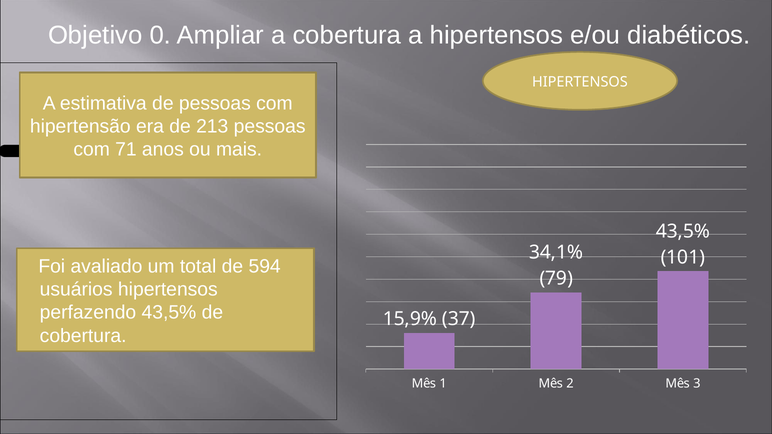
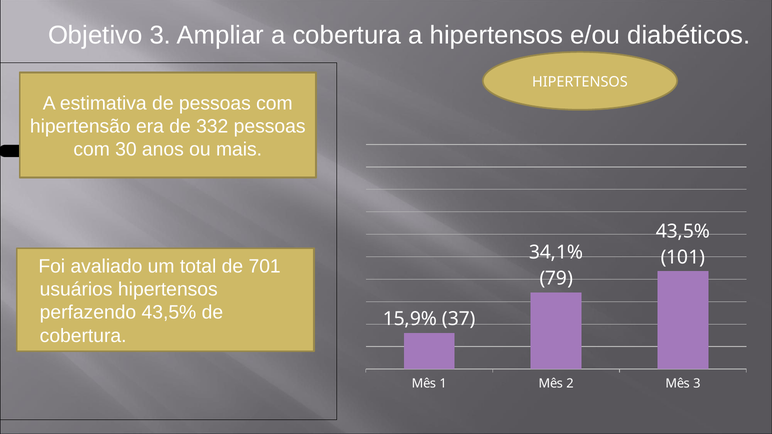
Objetivo 0: 0 -> 3 (160, 36)
213: 213 -> 332 (212, 126)
71: 71 -> 30 (126, 150)
594: 594 -> 701 (265, 266)
